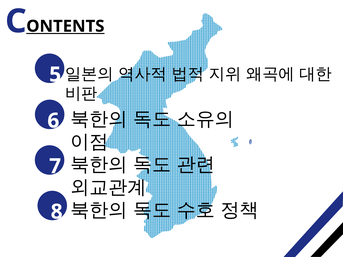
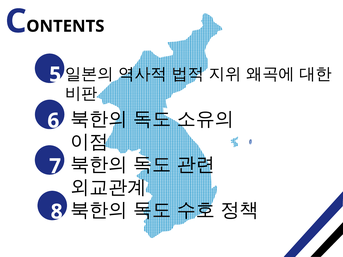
ONTENTS underline: present -> none (65, 26)
